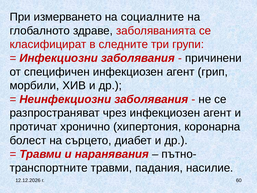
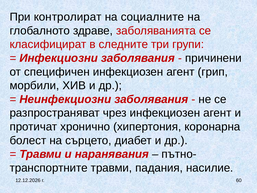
измерването: измерването -> контролират (68, 17)
